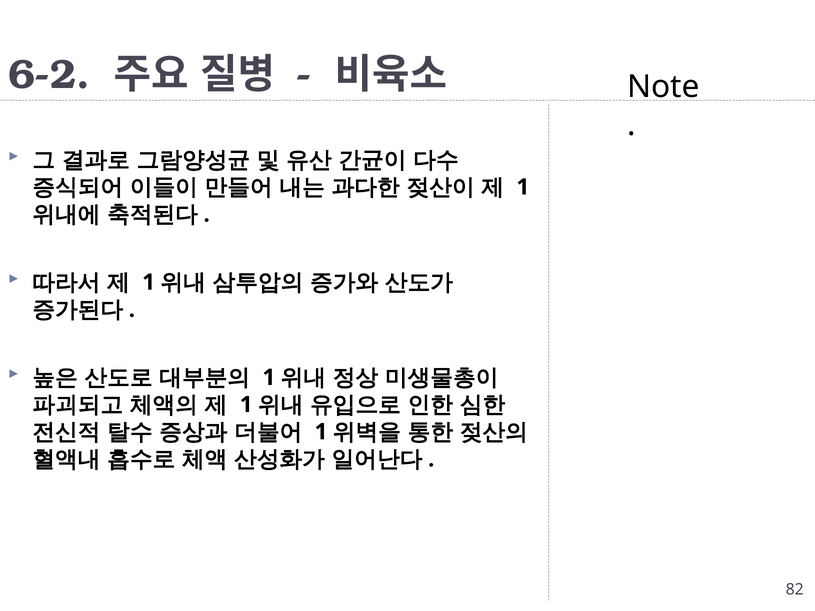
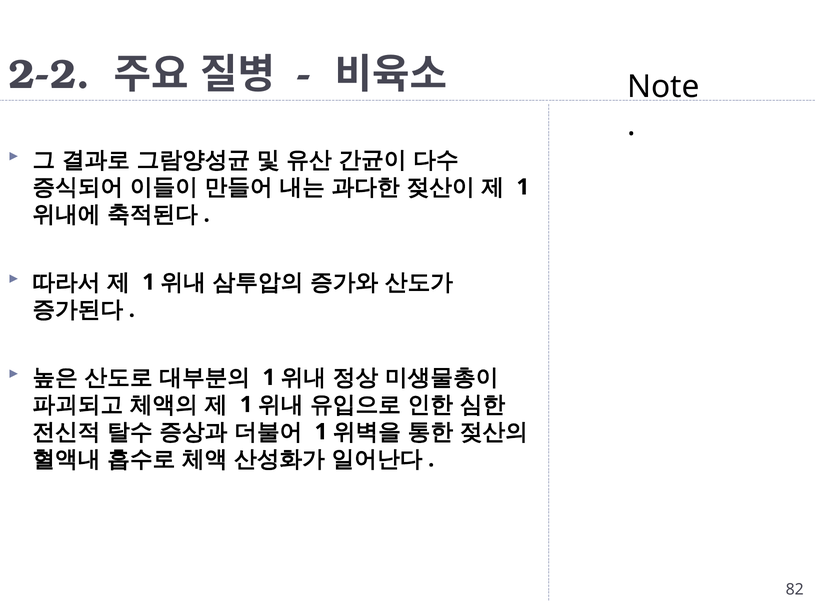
6-2: 6-2 -> 2-2 (49, 75)
